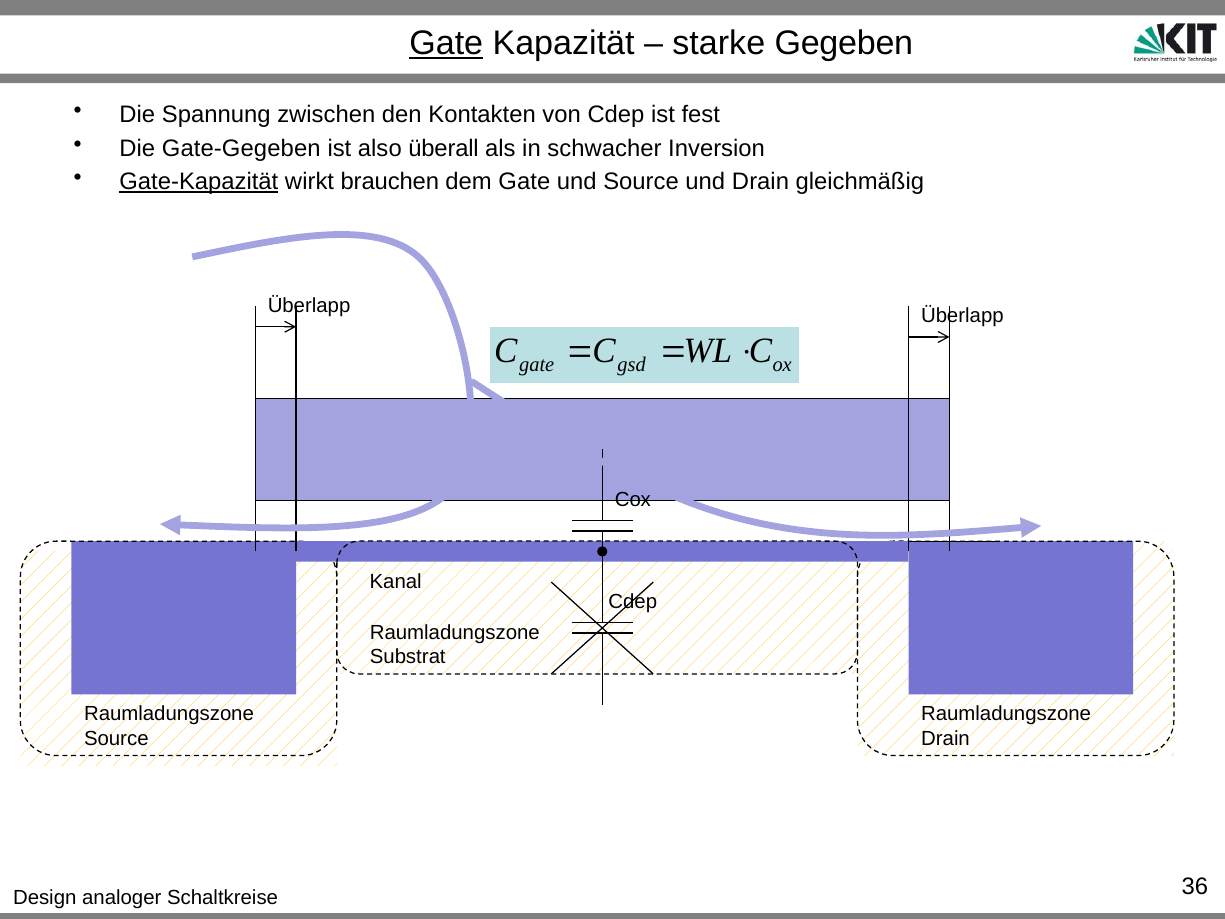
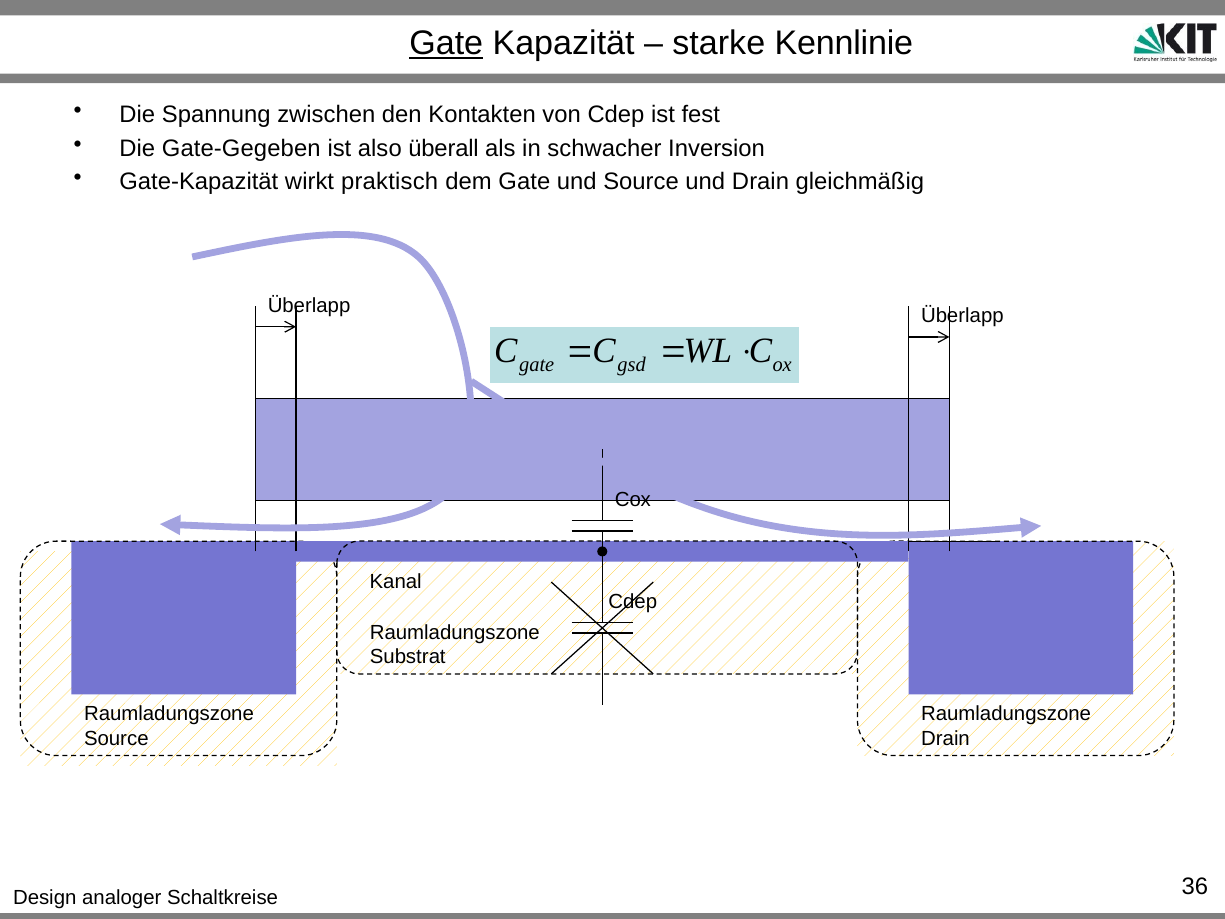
Gegeben: Gegeben -> Kennlinie (844, 43)
Gate-Kapazität underline: present -> none (199, 182)
brauchen: brauchen -> praktisch (390, 182)
